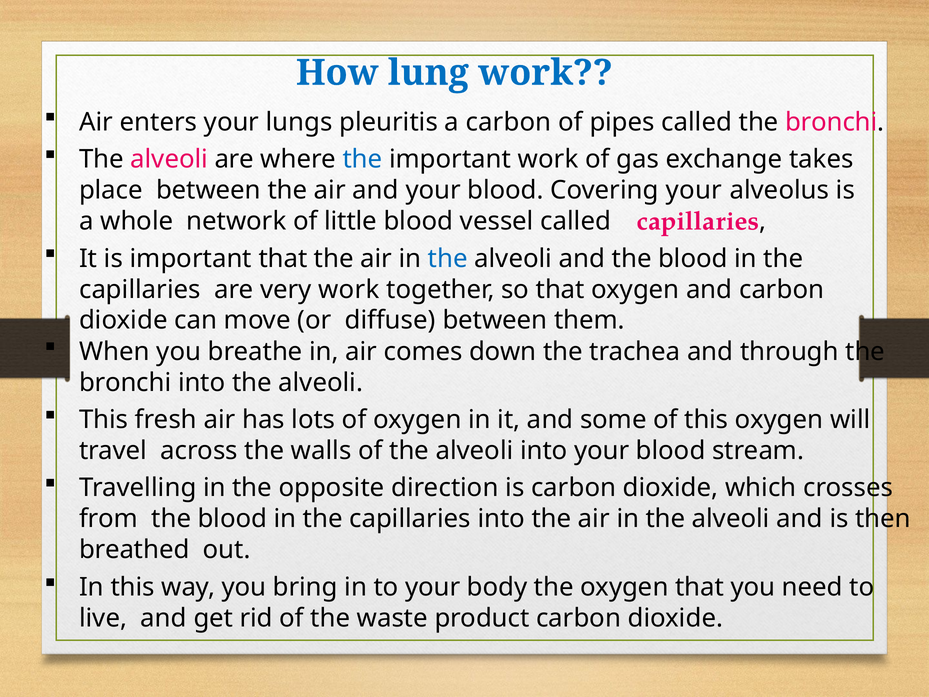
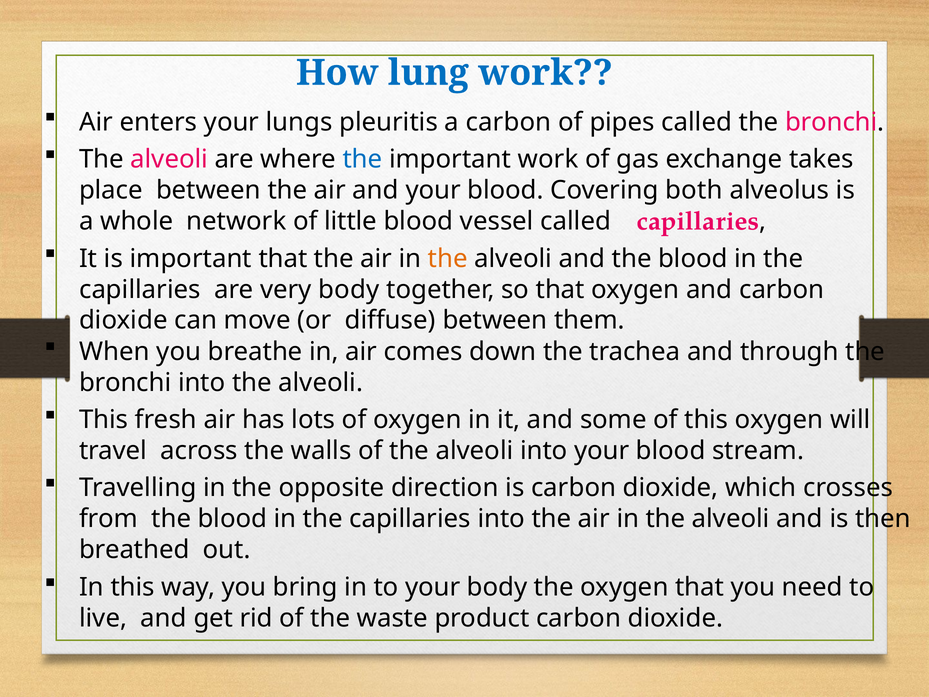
Covering your: your -> both (694, 190)
the colour: blue -> orange (448, 258)
very work: work -> body (349, 289)
